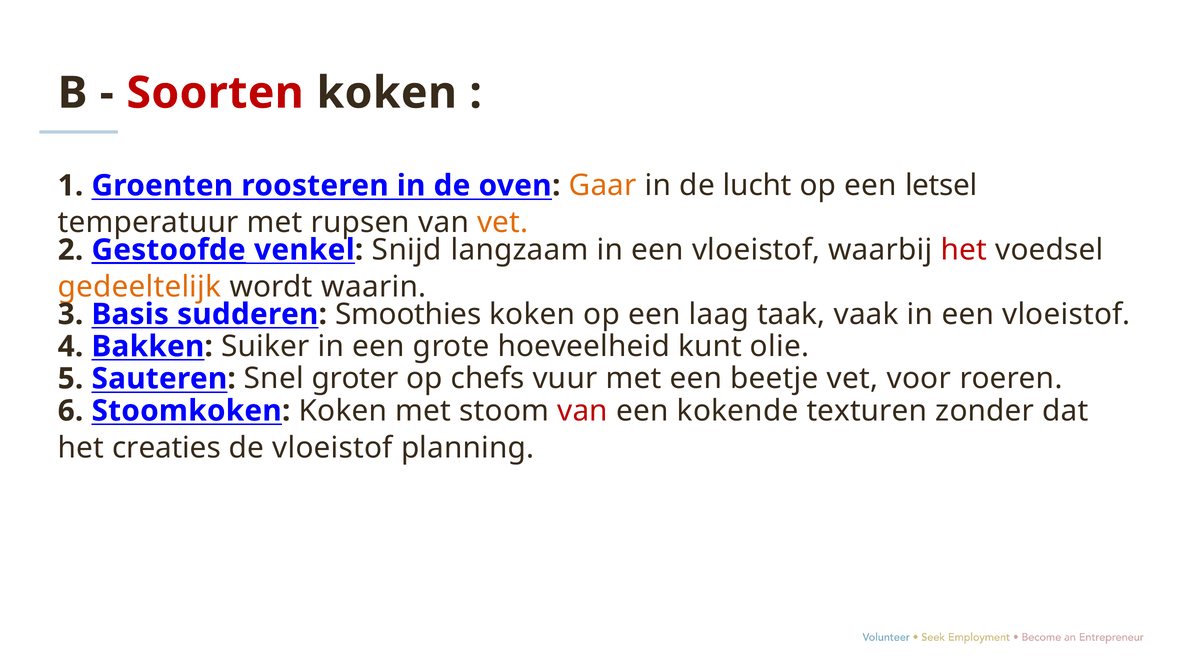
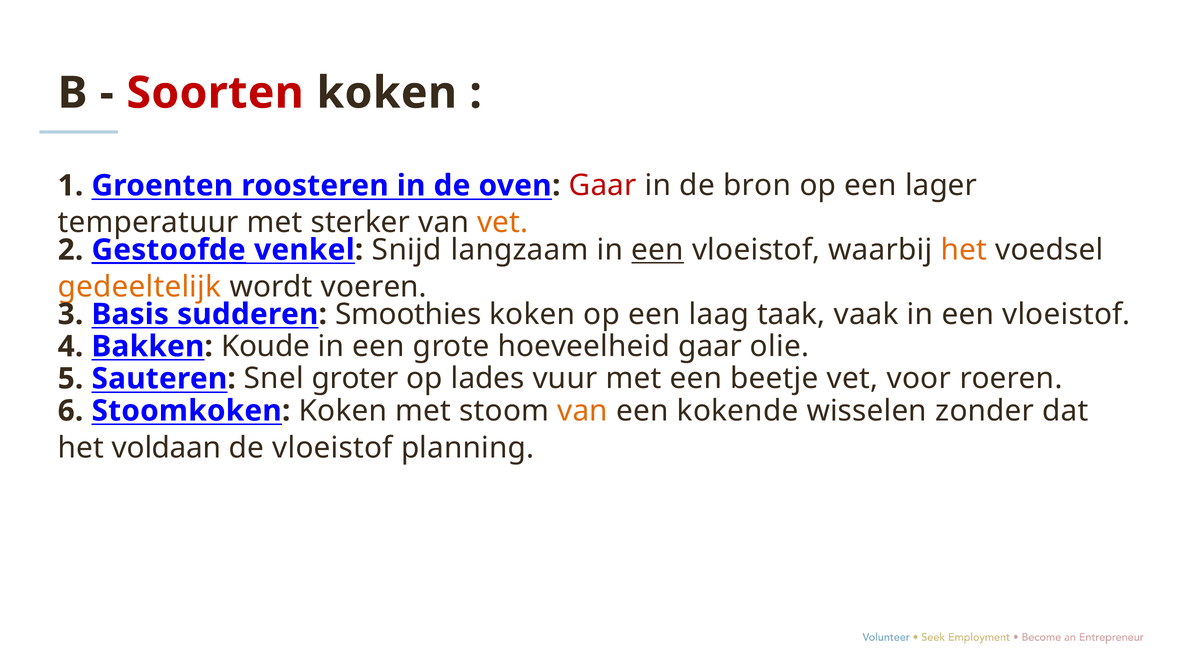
Gaar colour: orange -> red (603, 186)
lucht: lucht -> bron (757, 186)
letsel: letsel -> lager (941, 186)
rupsen: rupsen -> sterker (360, 223)
een underline: none -> present (658, 250)
het colour: red -> orange (964, 250)
waarin: waarin -> voeren (374, 287)
Suiker: Suiker -> Koude (265, 346)
hoeveelheid kunt: kunt -> gaar (710, 346)
chefs: chefs -> lades (488, 379)
van colour: red -> orange (583, 411)
texturen: texturen -> wisselen (867, 411)
creaties: creaties -> voldaan (167, 448)
